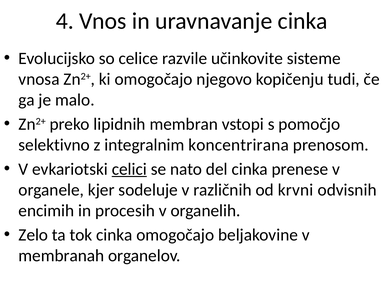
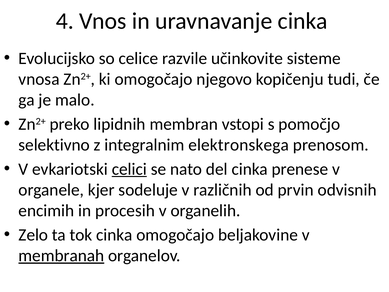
koncentrirana: koncentrirana -> elektronskega (239, 145)
krvni: krvni -> prvin (296, 190)
membranah underline: none -> present (61, 255)
